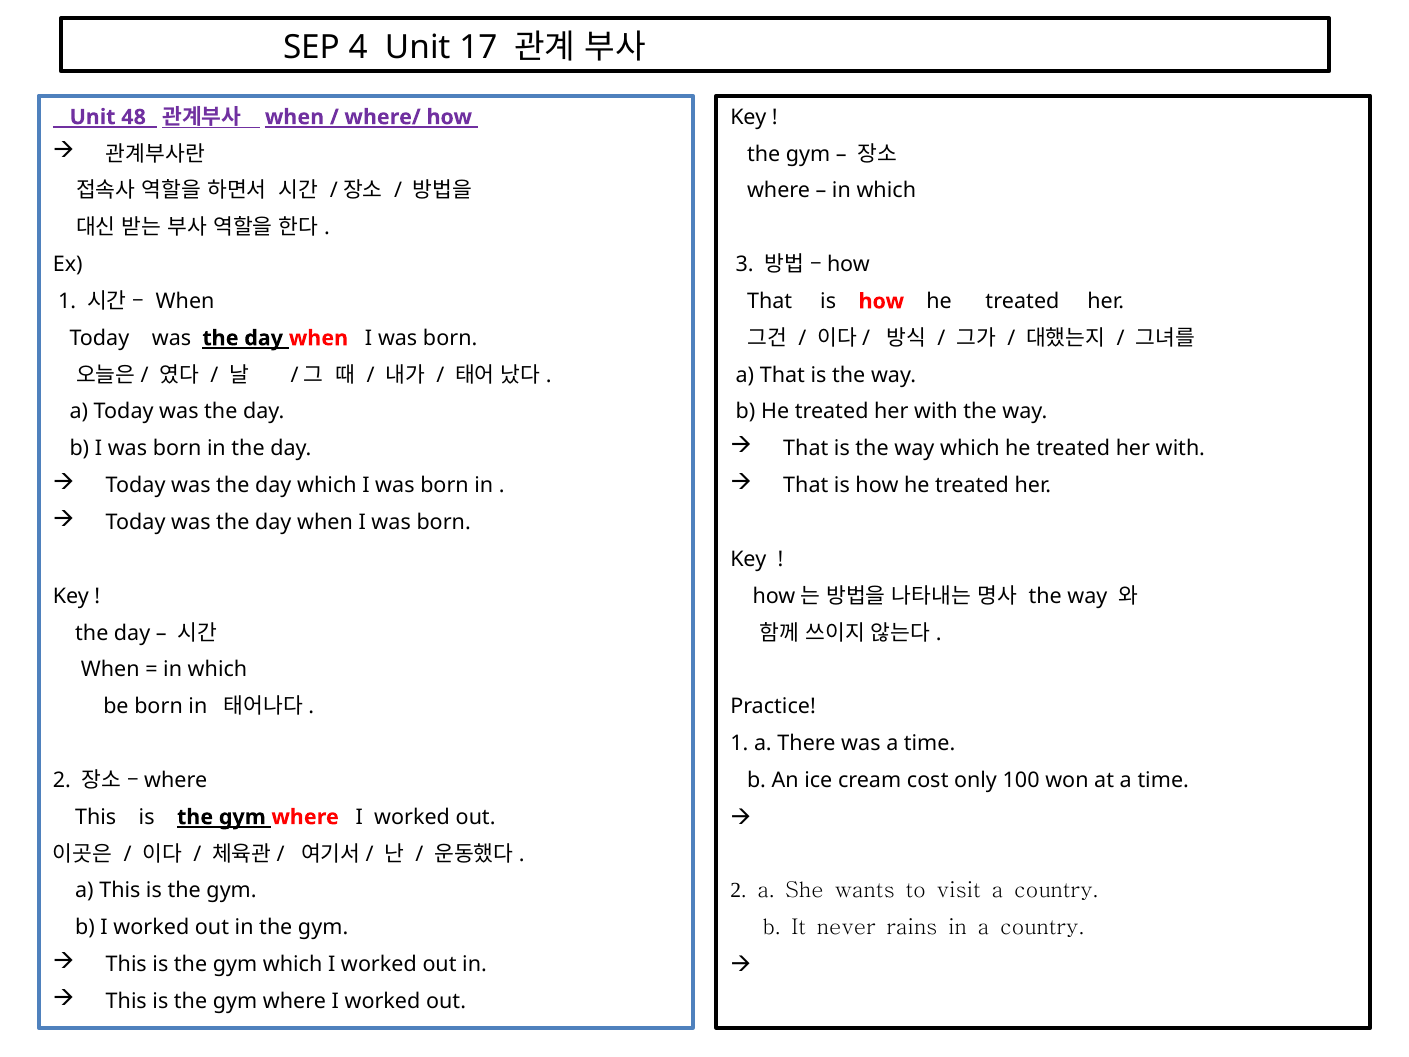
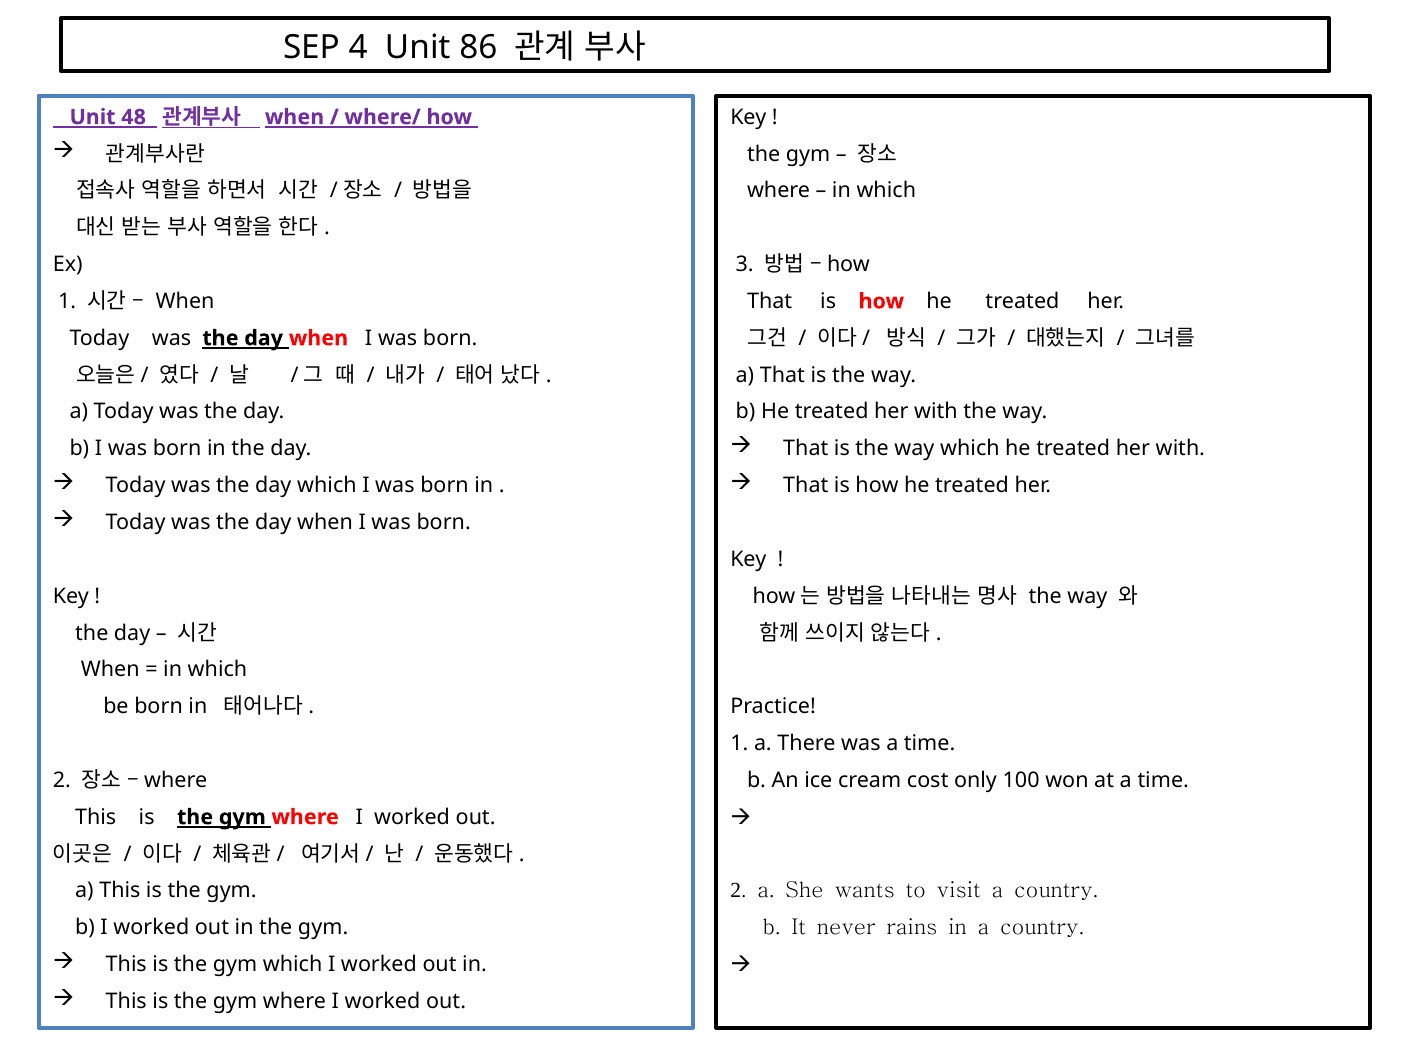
17: 17 -> 86 (478, 47)
